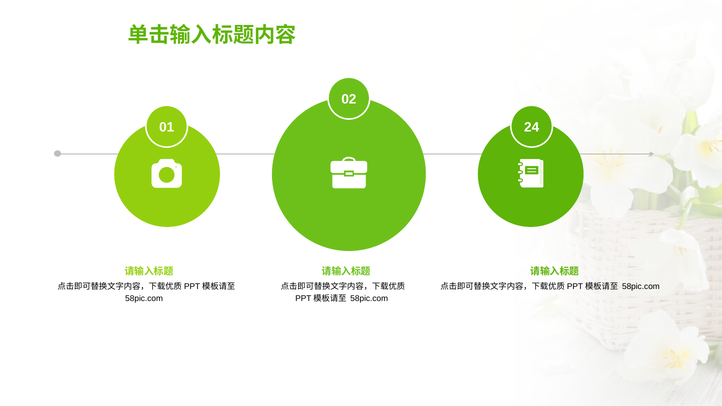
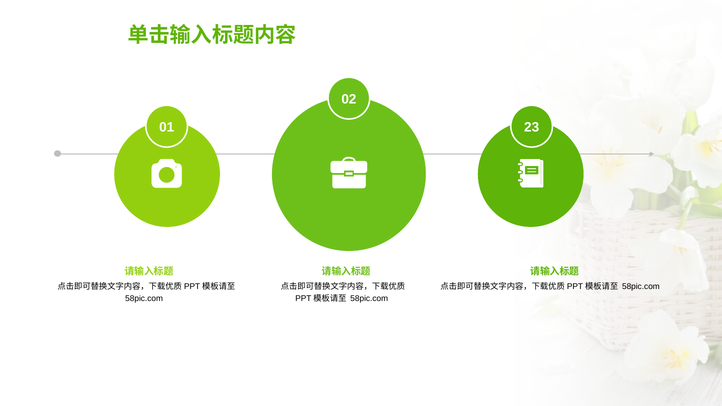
24: 24 -> 23 (532, 127)
